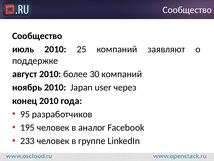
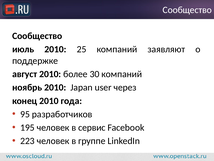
аналог: аналог -> сервис (92, 127)
233: 233 -> 223 (27, 141)
